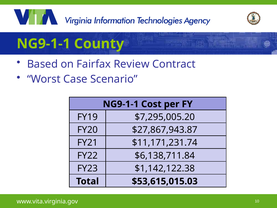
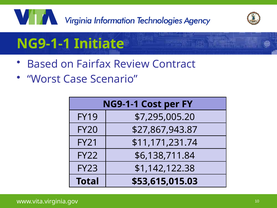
County: County -> Initiate (99, 44)
